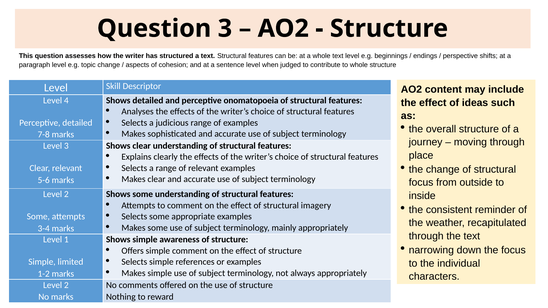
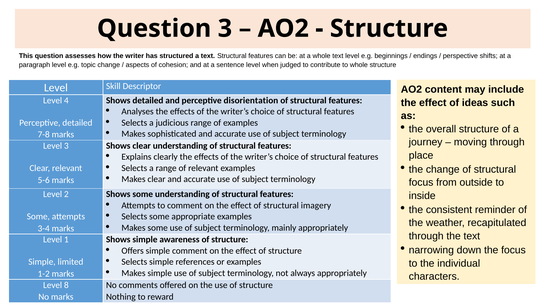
onomatopoeia: onomatopoeia -> disorientation (251, 100)
2: 2 -> 8 (66, 285)
